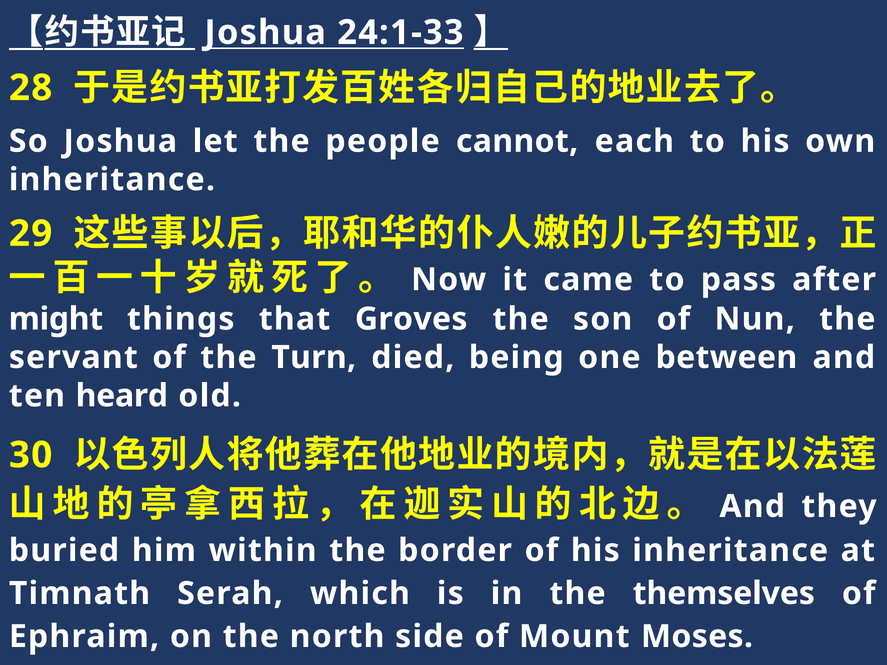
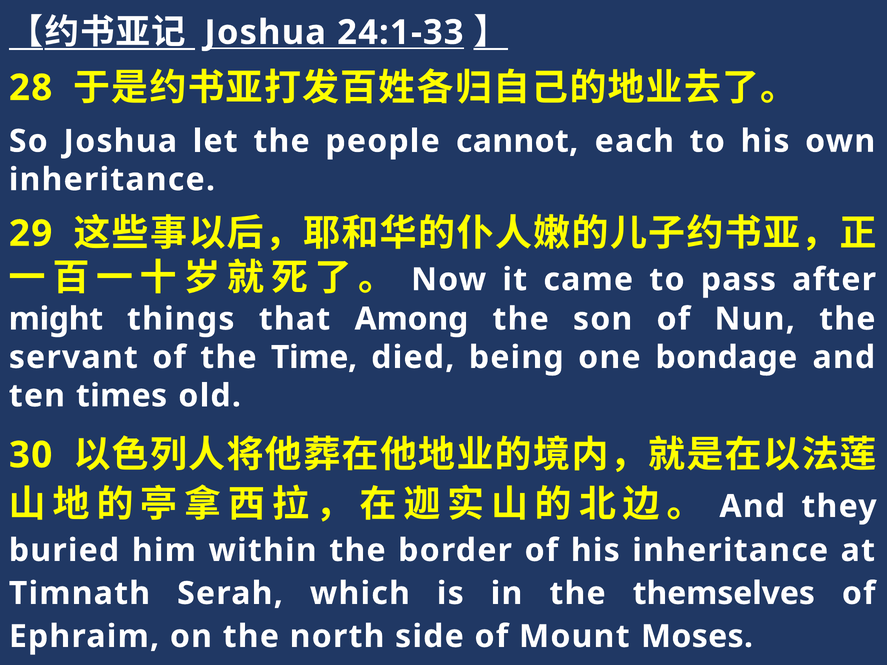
Groves: Groves -> Among (411, 319)
Turn: Turn -> Time (314, 358)
between: between -> bondage (726, 358)
heard: heard -> times (122, 396)
